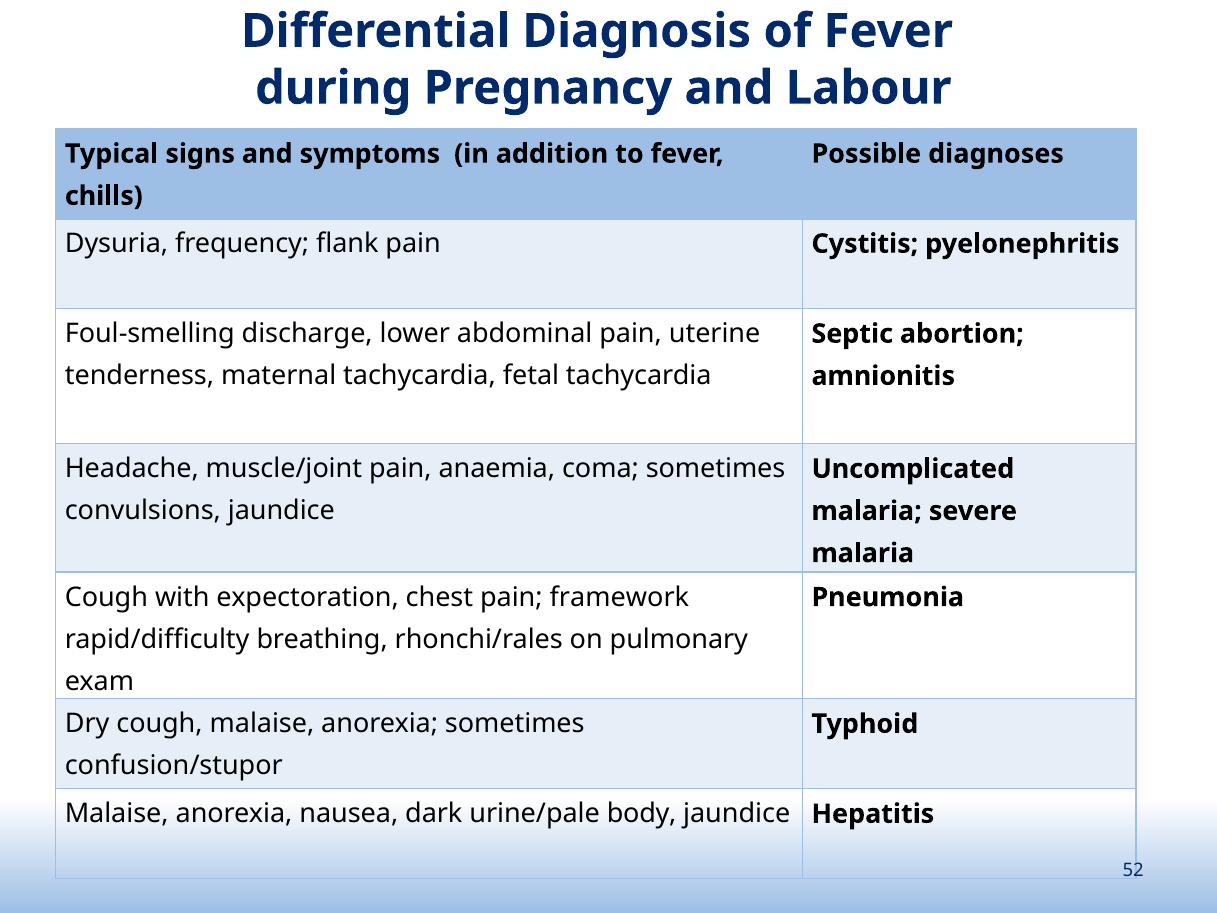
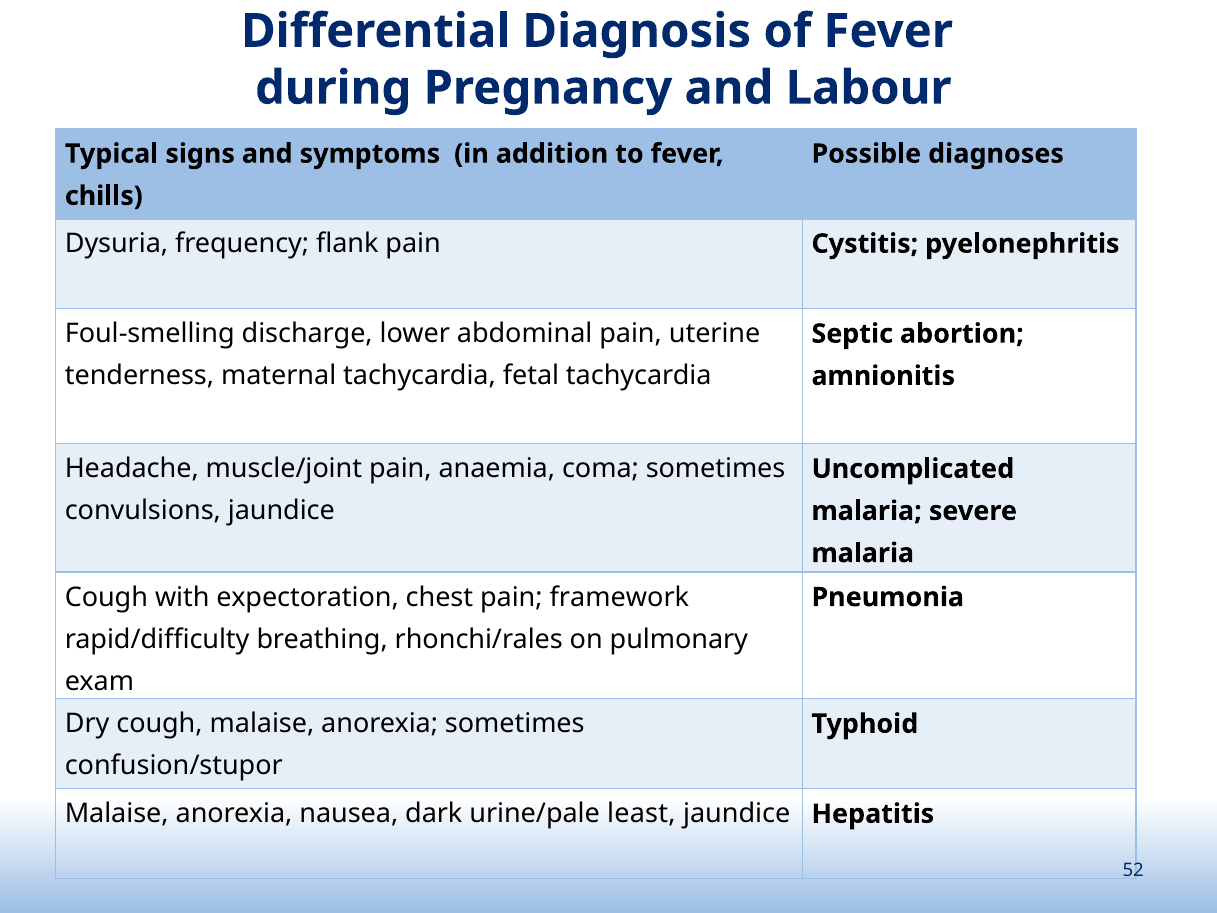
body: body -> least (641, 814)
